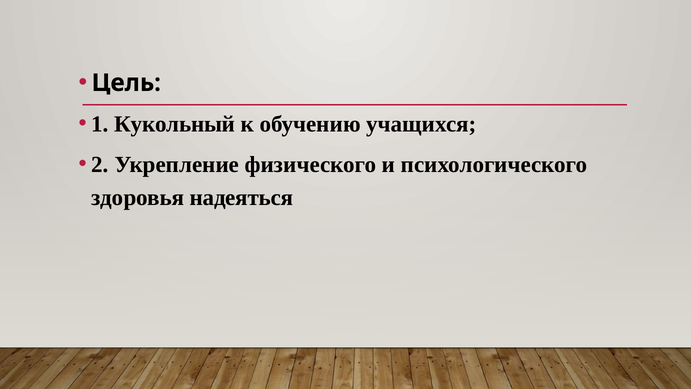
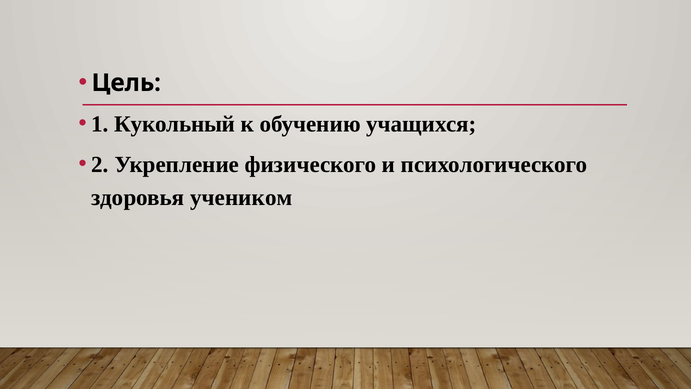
надеяться: надеяться -> учеником (241, 198)
